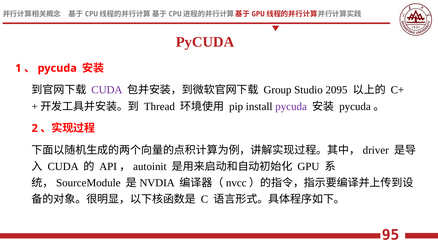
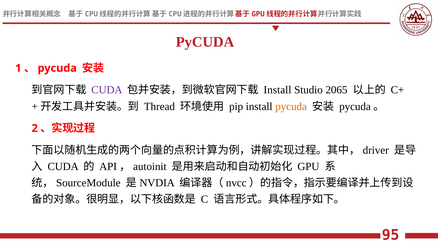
Group: Group -> Install (277, 90)
2095: 2095 -> 2065 (336, 90)
pycuda colour: purple -> orange (291, 107)
